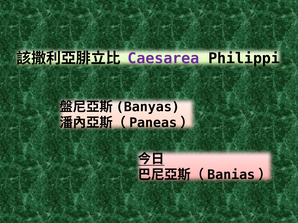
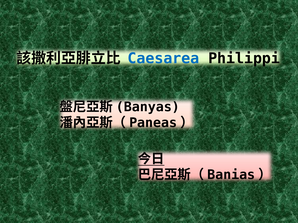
Caesarea colour: purple -> blue (163, 59)
